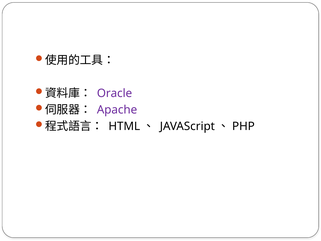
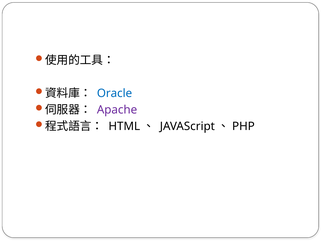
Oracle colour: purple -> blue (114, 93)
